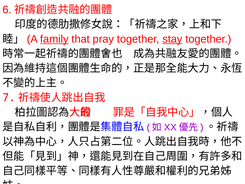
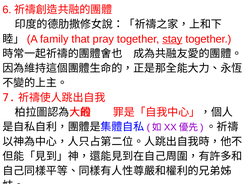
family underline: present -> none (54, 39)
